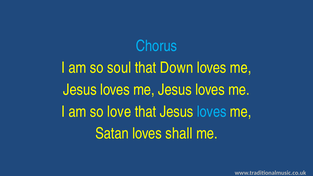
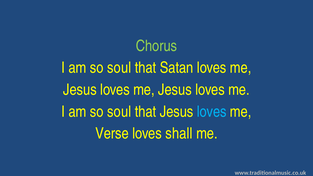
Chorus colour: light blue -> light green (156, 46)
Down: Down -> Satan (177, 68)
love: love -> soul (119, 112)
Satan: Satan -> Verse (112, 134)
